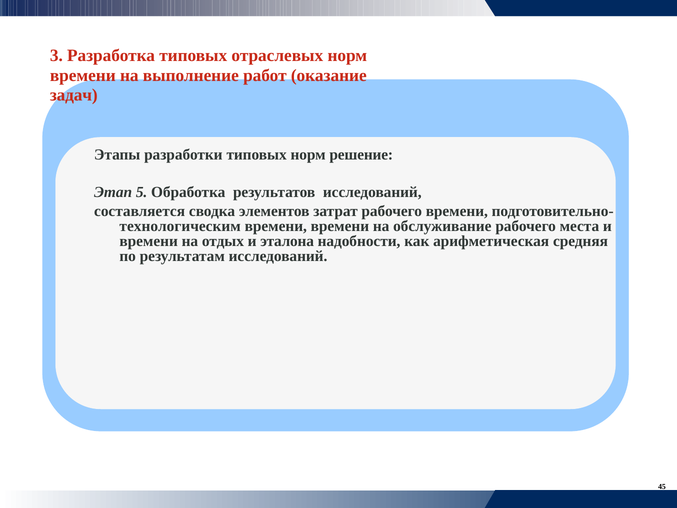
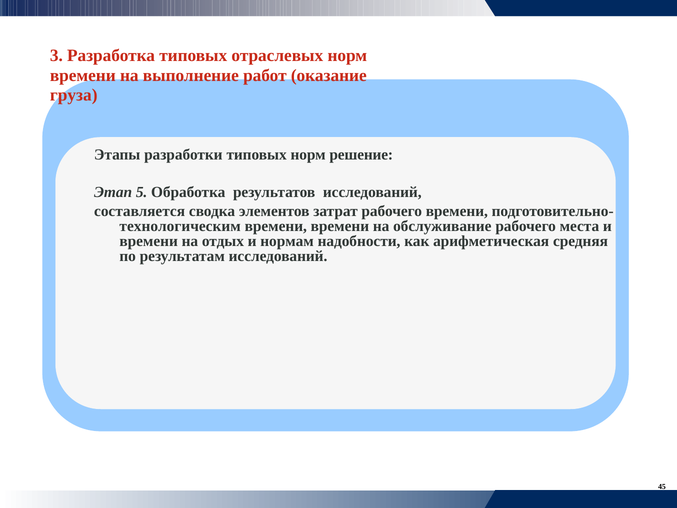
задач: задач -> груза (74, 95)
эталона: эталона -> нормам (287, 241)
